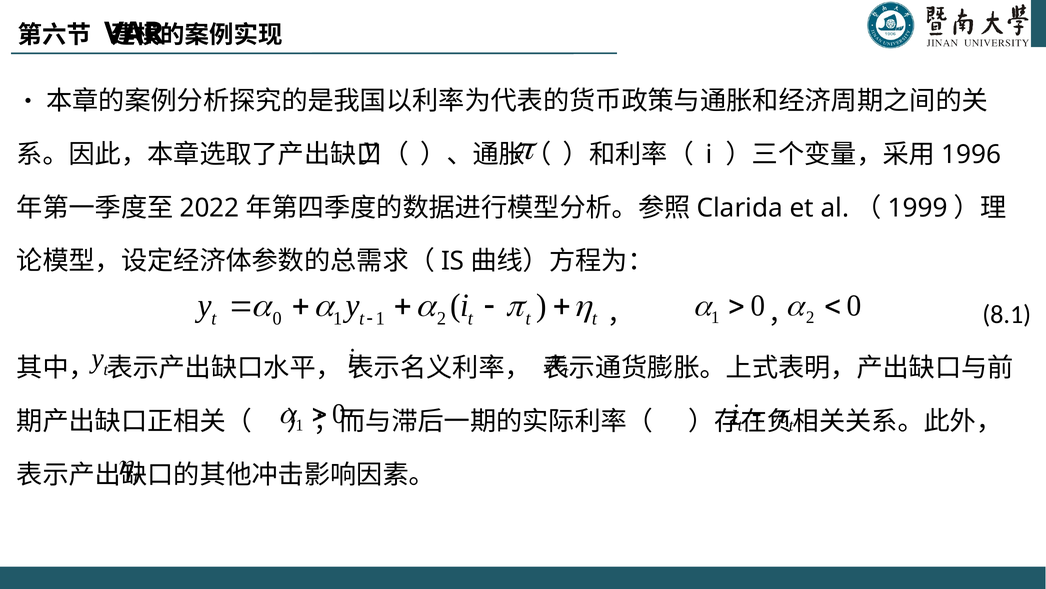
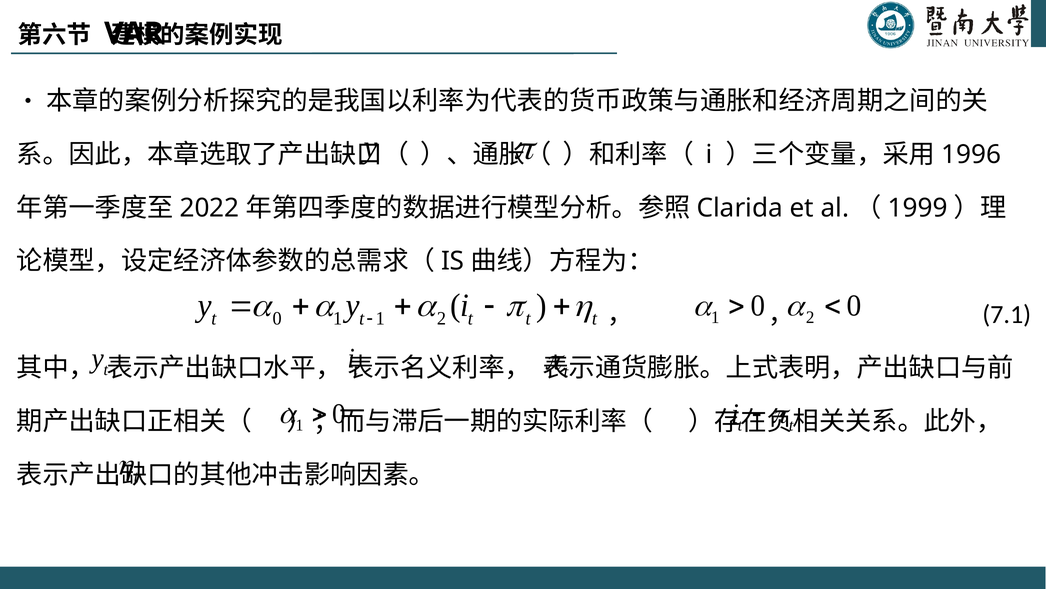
8.1: 8.1 -> 7.1 (1007, 314)
